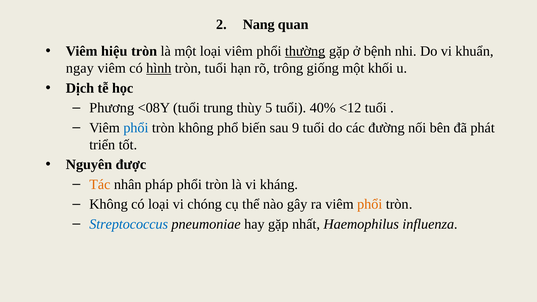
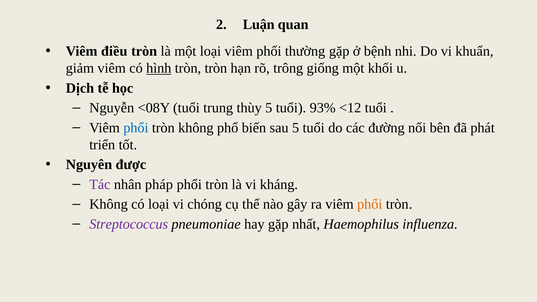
Nang: Nang -> Luận (259, 24)
hiệu: hiệu -> điều (114, 51)
thường underline: present -> none (305, 51)
ngay: ngay -> giảm (80, 68)
tròn tuổi: tuổi -> tròn (216, 68)
Phương: Phương -> Nguyễn (112, 108)
40%: 40% -> 93% (323, 108)
sau 9: 9 -> 5 (296, 128)
Tác colour: orange -> purple (100, 184)
Streptococcus colour: blue -> purple (129, 224)
